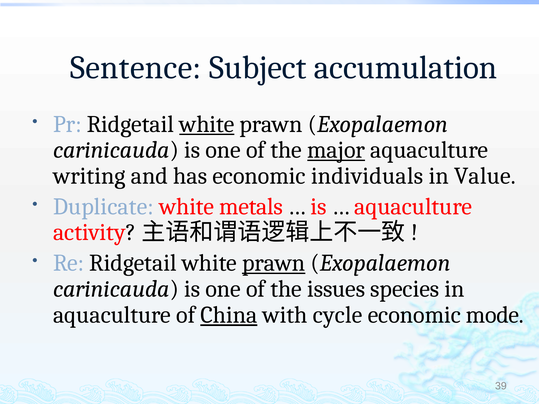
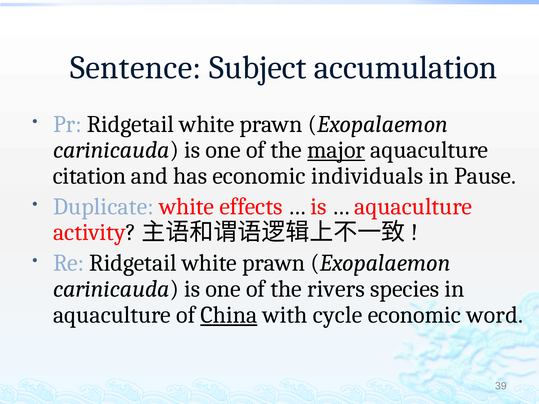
white underline: present -> none (207, 124)
writing: writing -> citation (89, 176)
Value: Value -> Pause (485, 176)
metals: metals -> effects (251, 207)
prawn underline: present -> none (274, 263)
issues: issues -> rivers (336, 289)
mode: mode -> word (495, 315)
